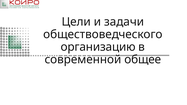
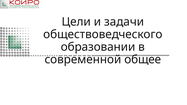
организацию: организацию -> образовании (98, 47)
